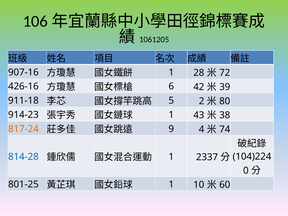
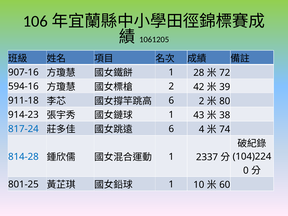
426-16: 426-16 -> 594-16 (23, 86)
6: 6 -> 2 (171, 86)
5: 5 -> 6 (171, 101)
817-24 colour: orange -> blue (23, 129)
9: 9 -> 6 (171, 129)
